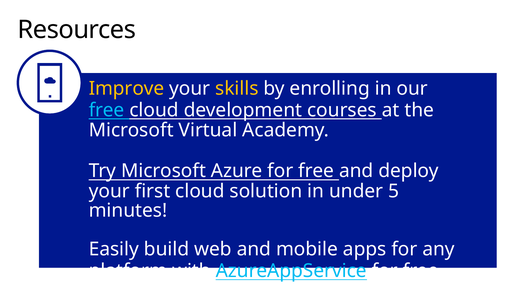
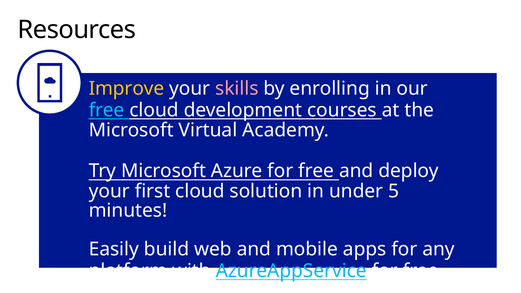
skills colour: yellow -> pink (237, 88)
